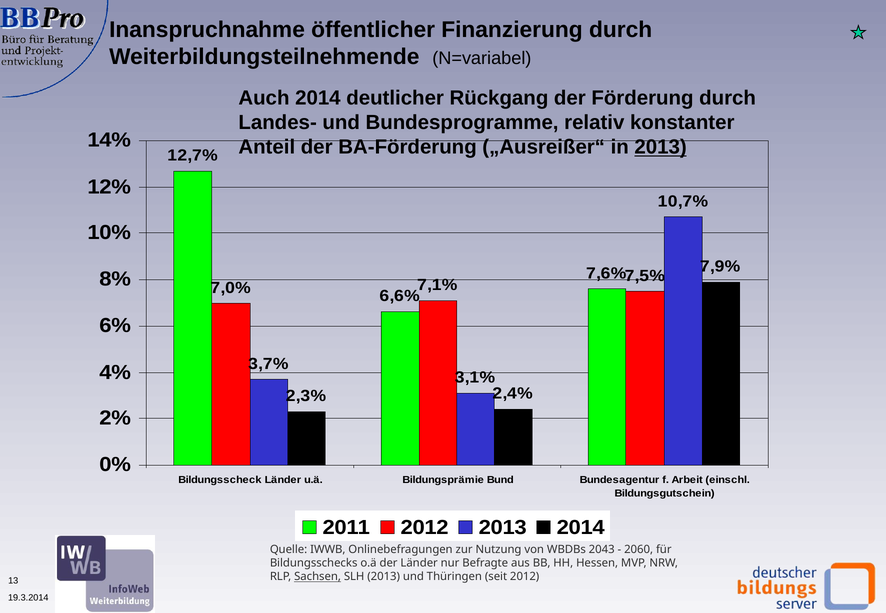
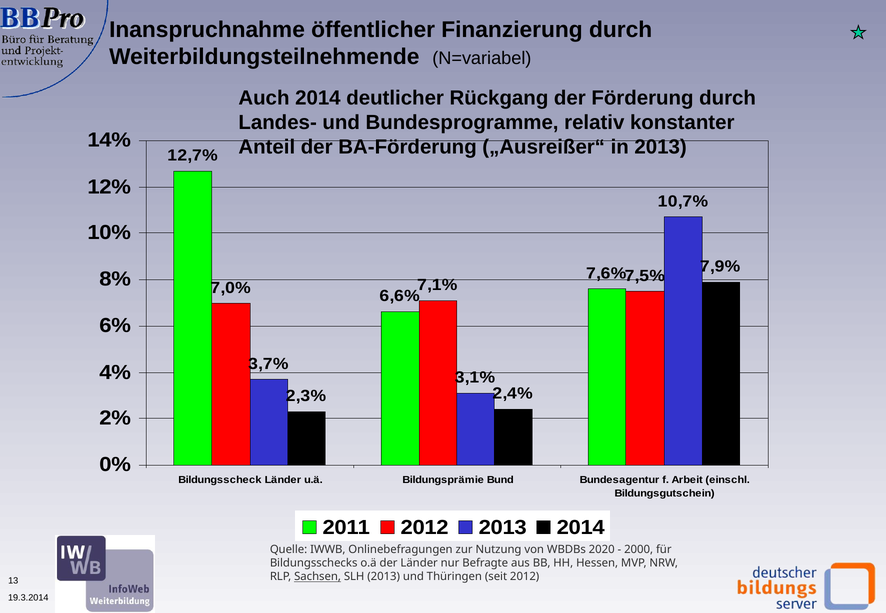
2013 underline: present -> none (661, 147)
2043: 2043 -> 2020 (602, 550)
2060: 2060 -> 2000 (639, 550)
